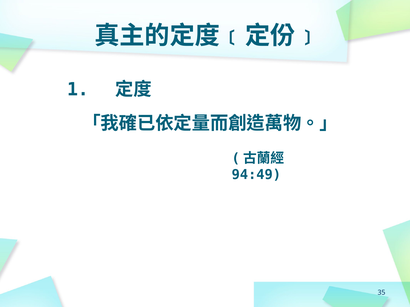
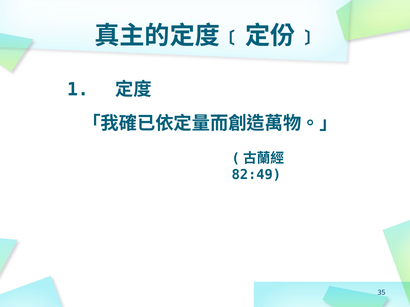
94:49: 94:49 -> 82:49 (256, 175)
